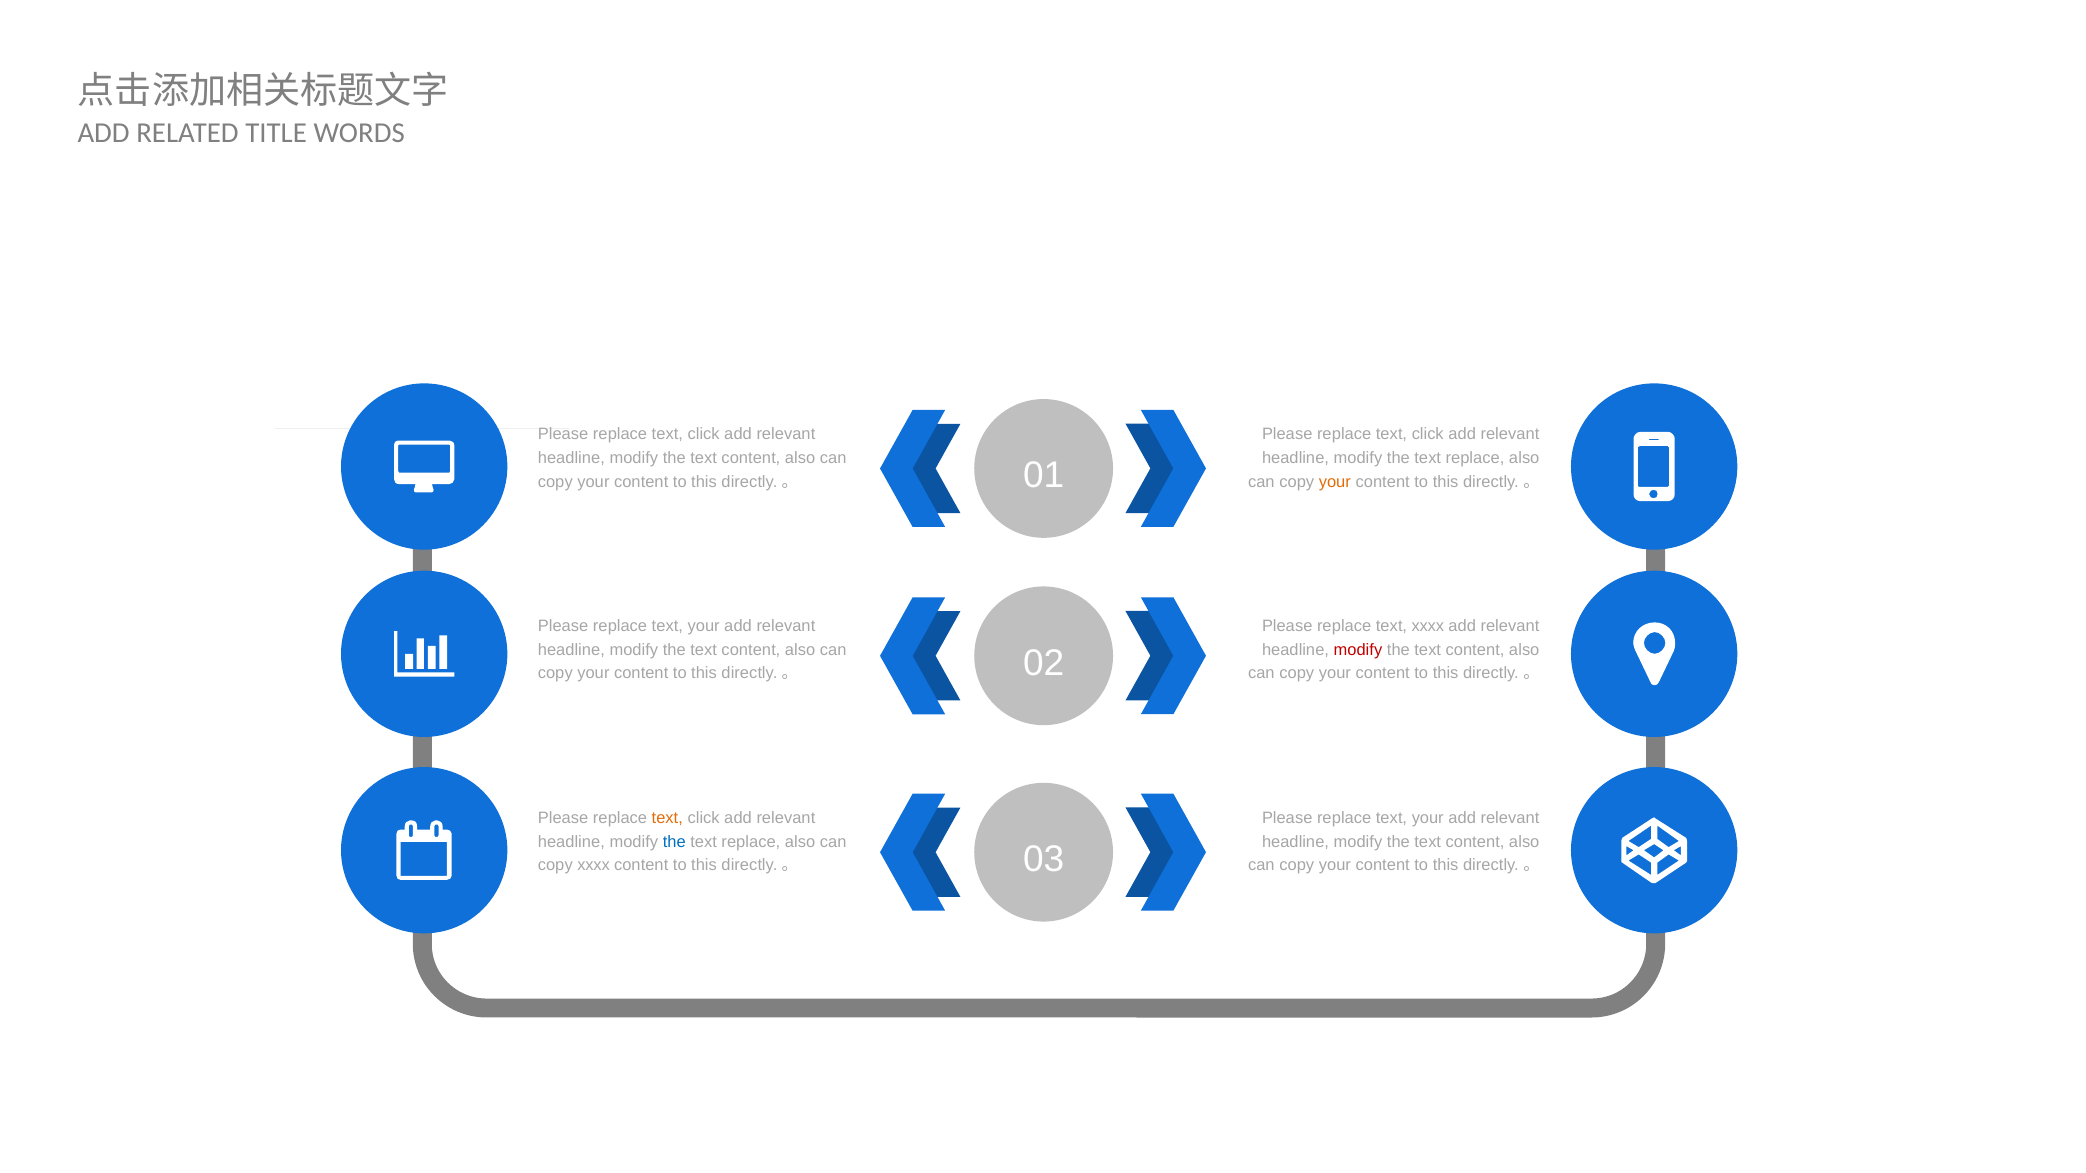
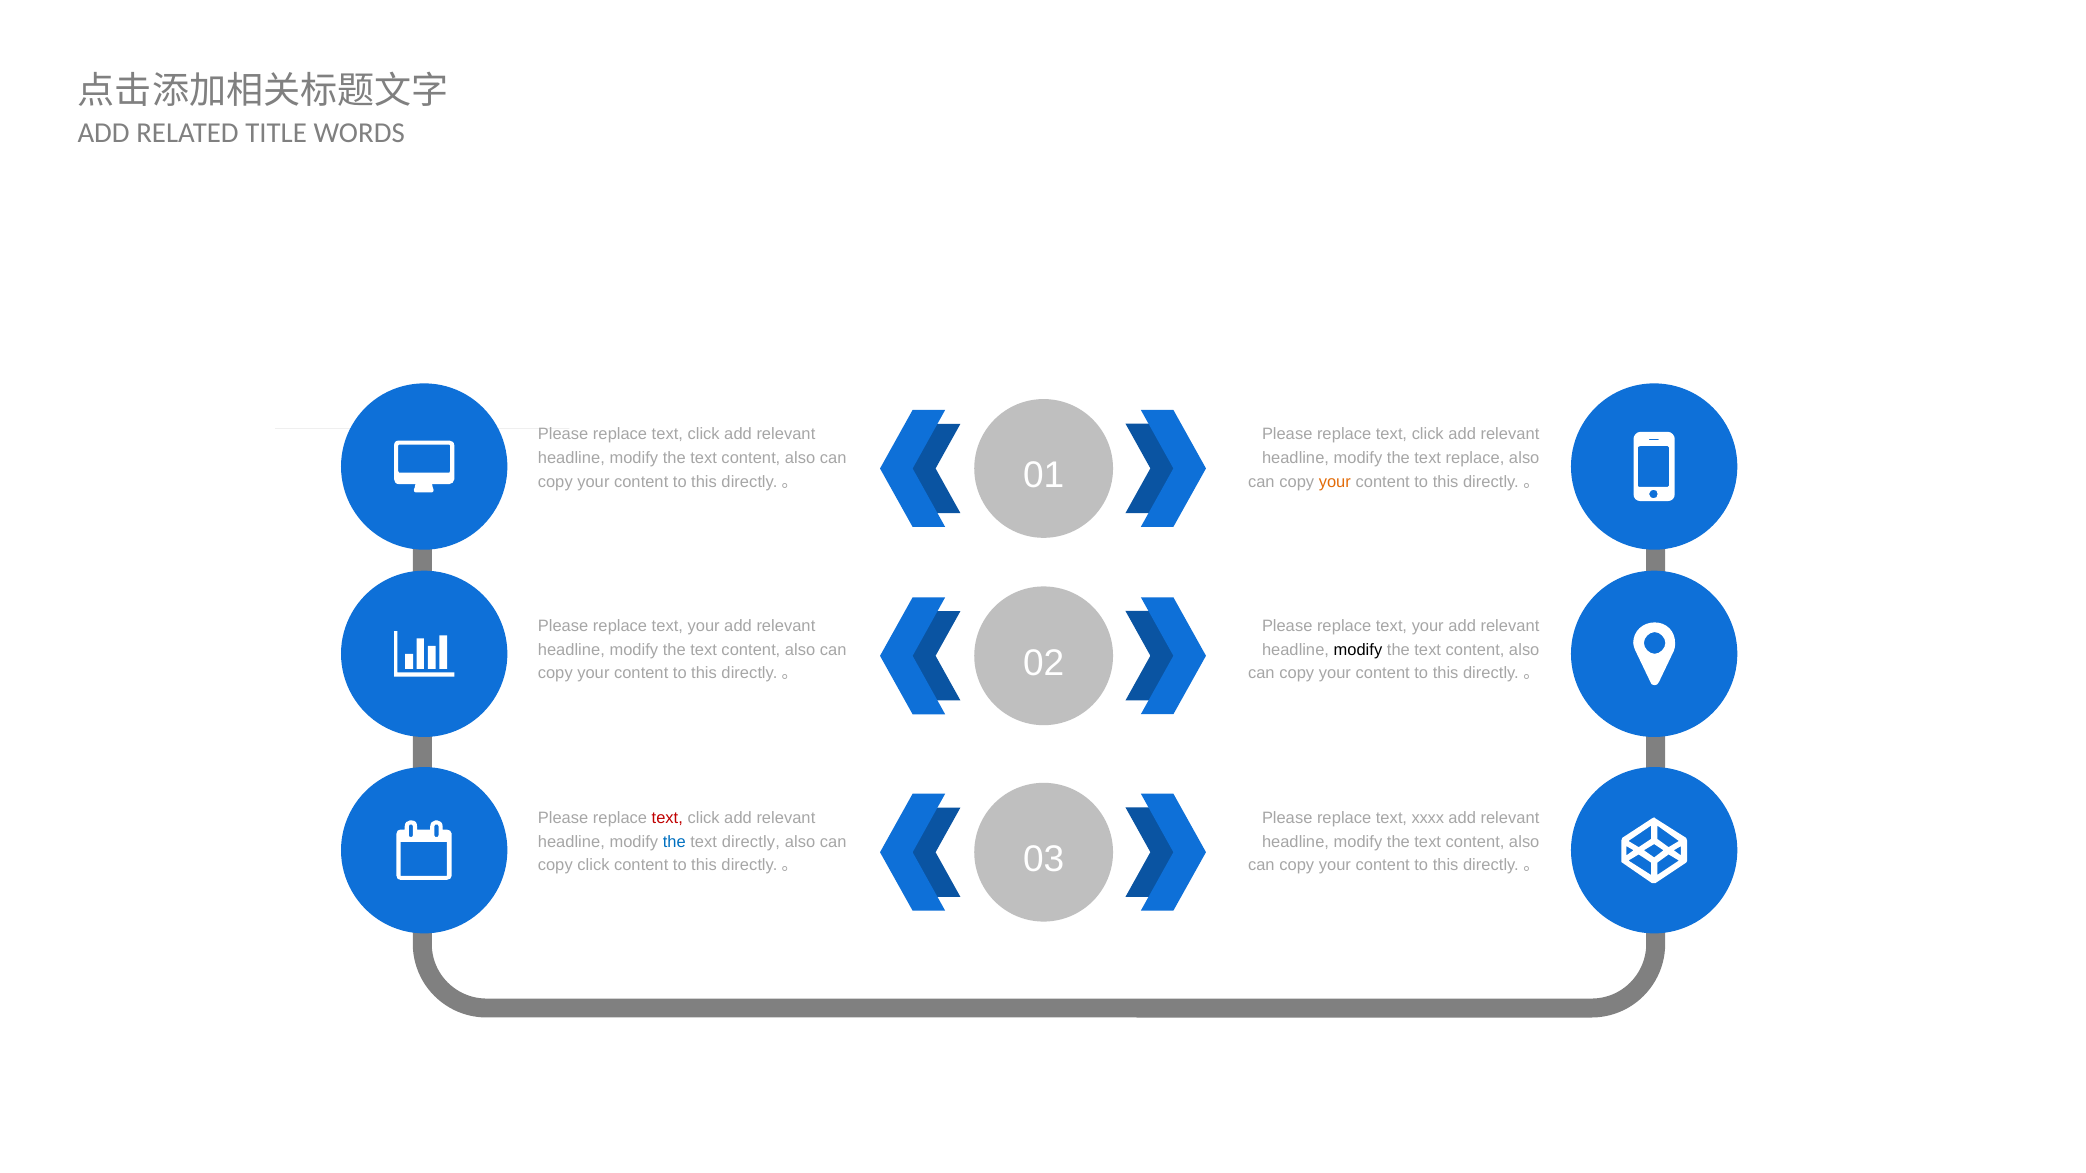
xxxx: xxxx -> your (1428, 626)
modify colour: red -> black (1358, 650)
text colour: orange -> red (667, 818)
your: your -> xxxx (1428, 818)
replace: replace -> directly (751, 842)
copy xxxx: xxxx -> click (593, 866)
